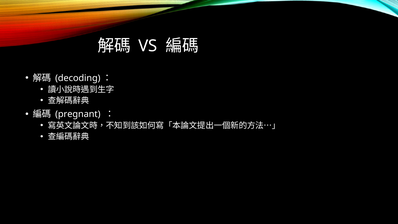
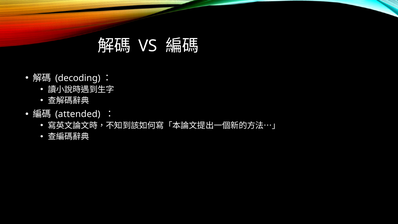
pregnant: pregnant -> attended (78, 114)
